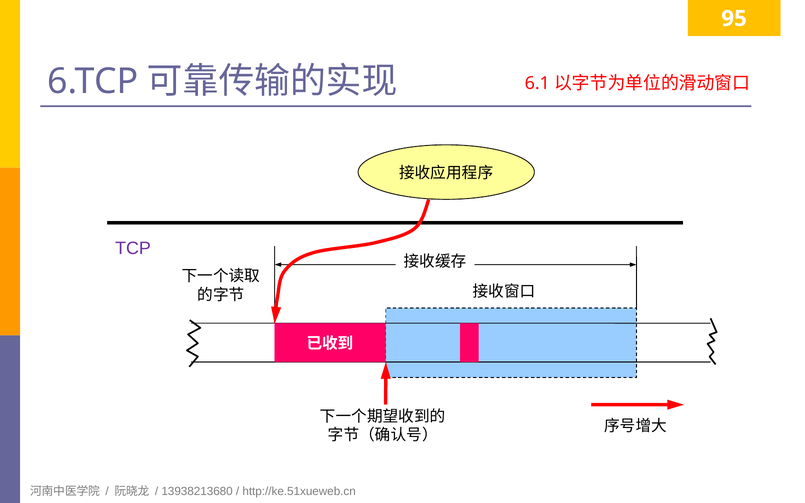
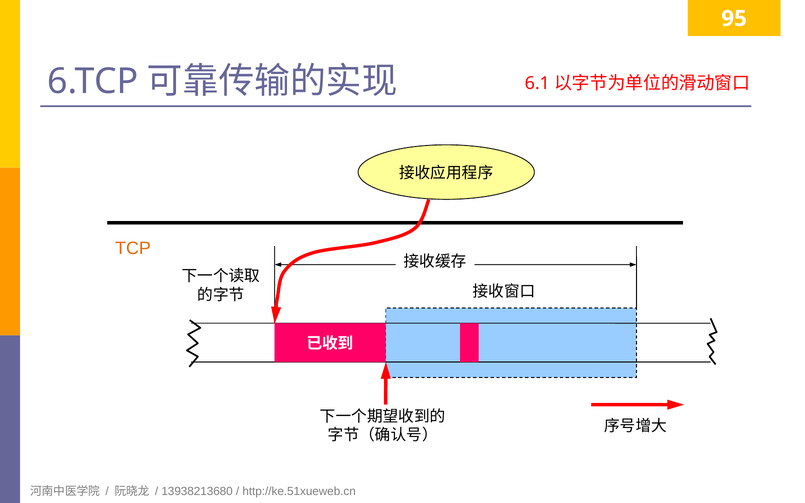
TCP colour: purple -> orange (133, 249)
